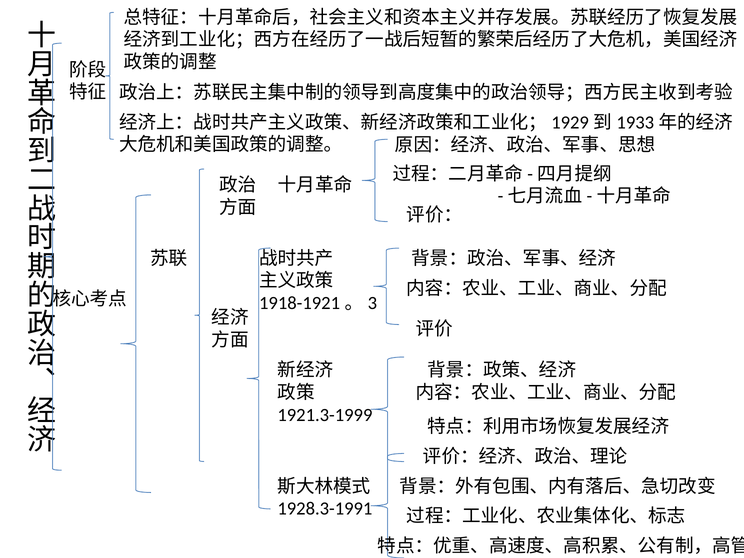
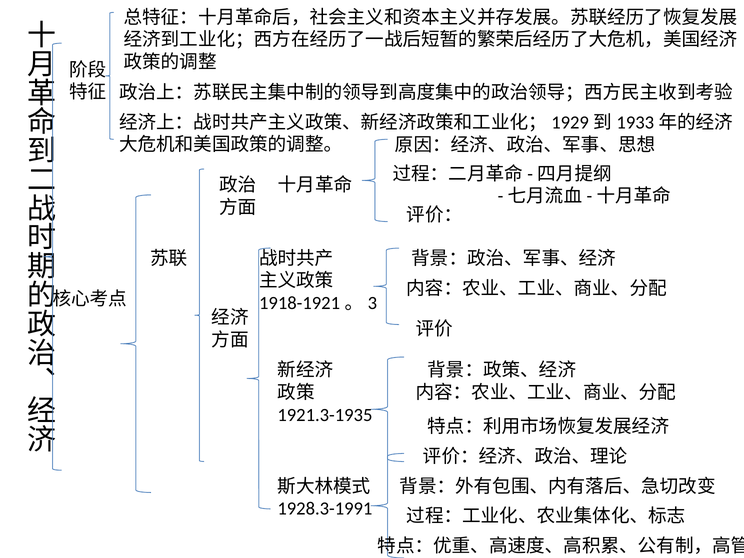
1921.3-1999: 1921.3-1999 -> 1921.3-1935 (325, 415)
